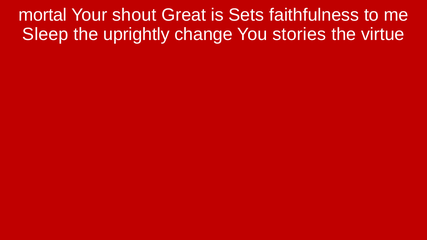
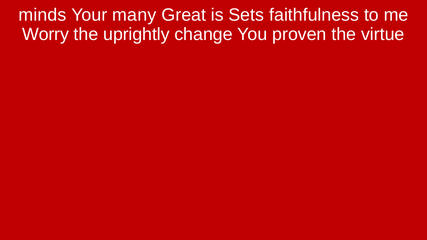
mortal: mortal -> minds (42, 15)
shout: shout -> many (134, 15)
Sleep: Sleep -> Worry (46, 34)
stories: stories -> proven (299, 34)
